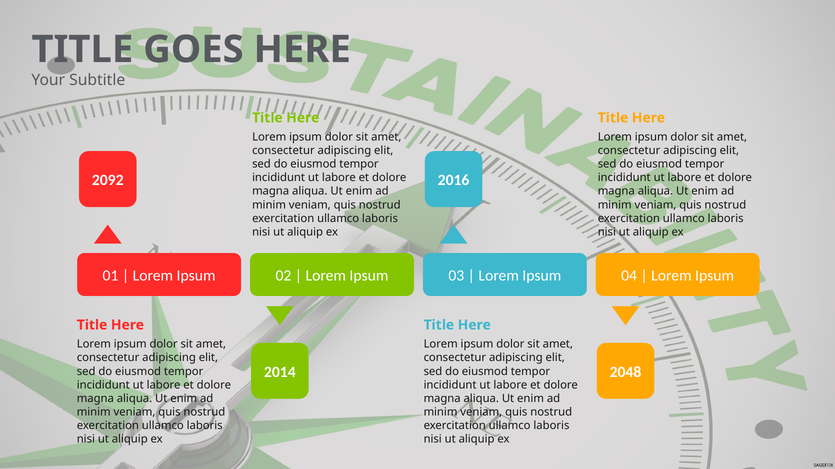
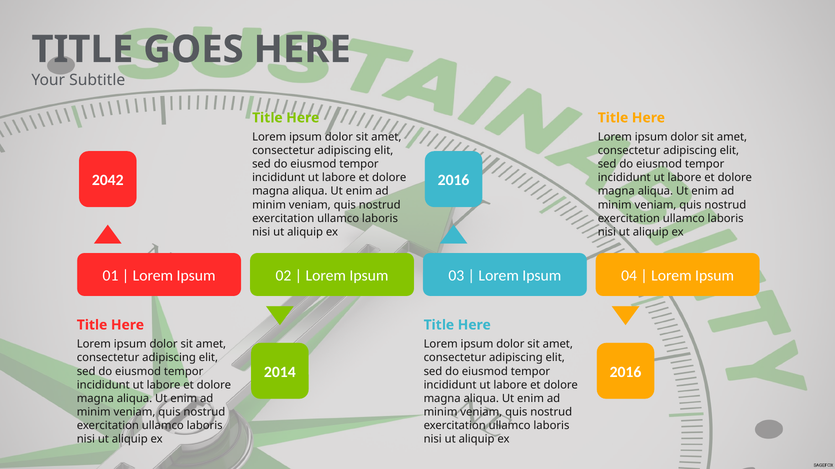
2092: 2092 -> 2042 (108, 180)
2048: 2048 -> 2016 (625, 372)
